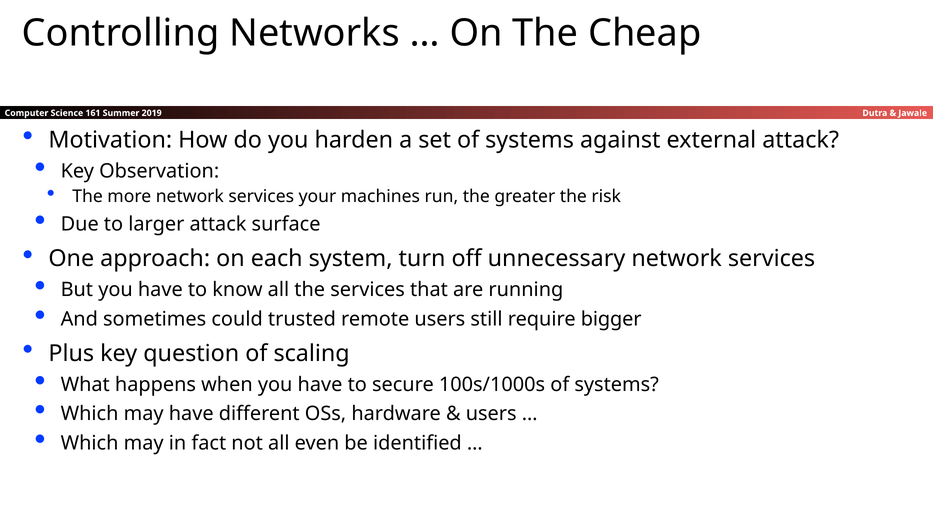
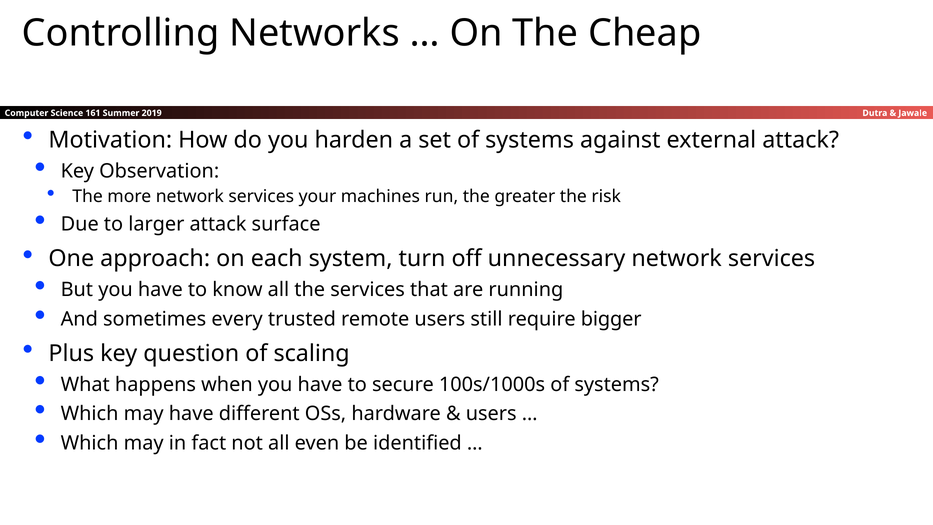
could: could -> every (237, 319)
